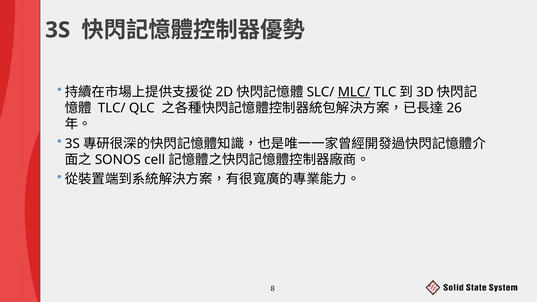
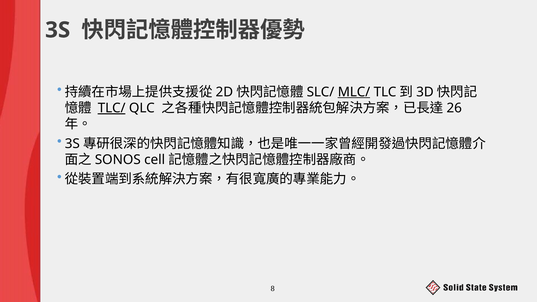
TLC/ underline: none -> present (112, 108)
